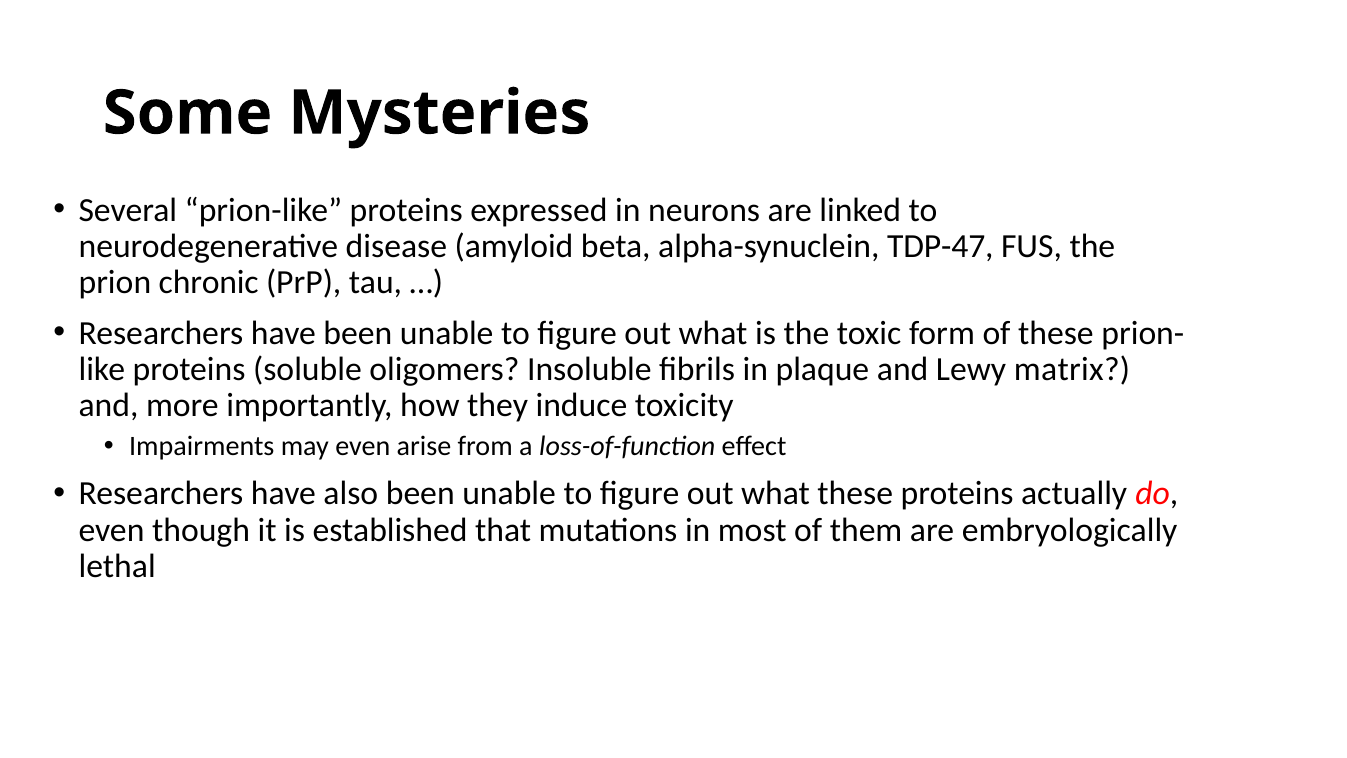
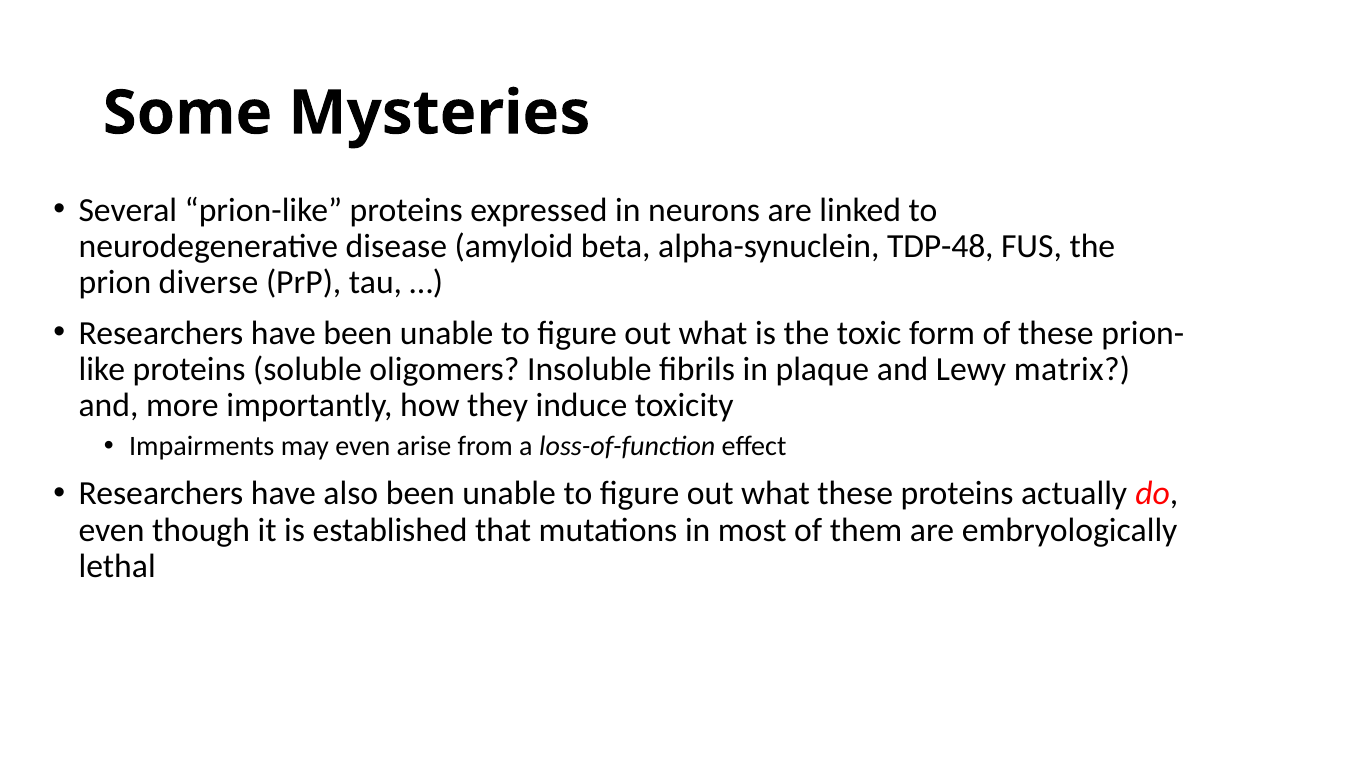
TDP-47: TDP-47 -> TDP-48 (940, 246)
chronic: chronic -> diverse (209, 283)
